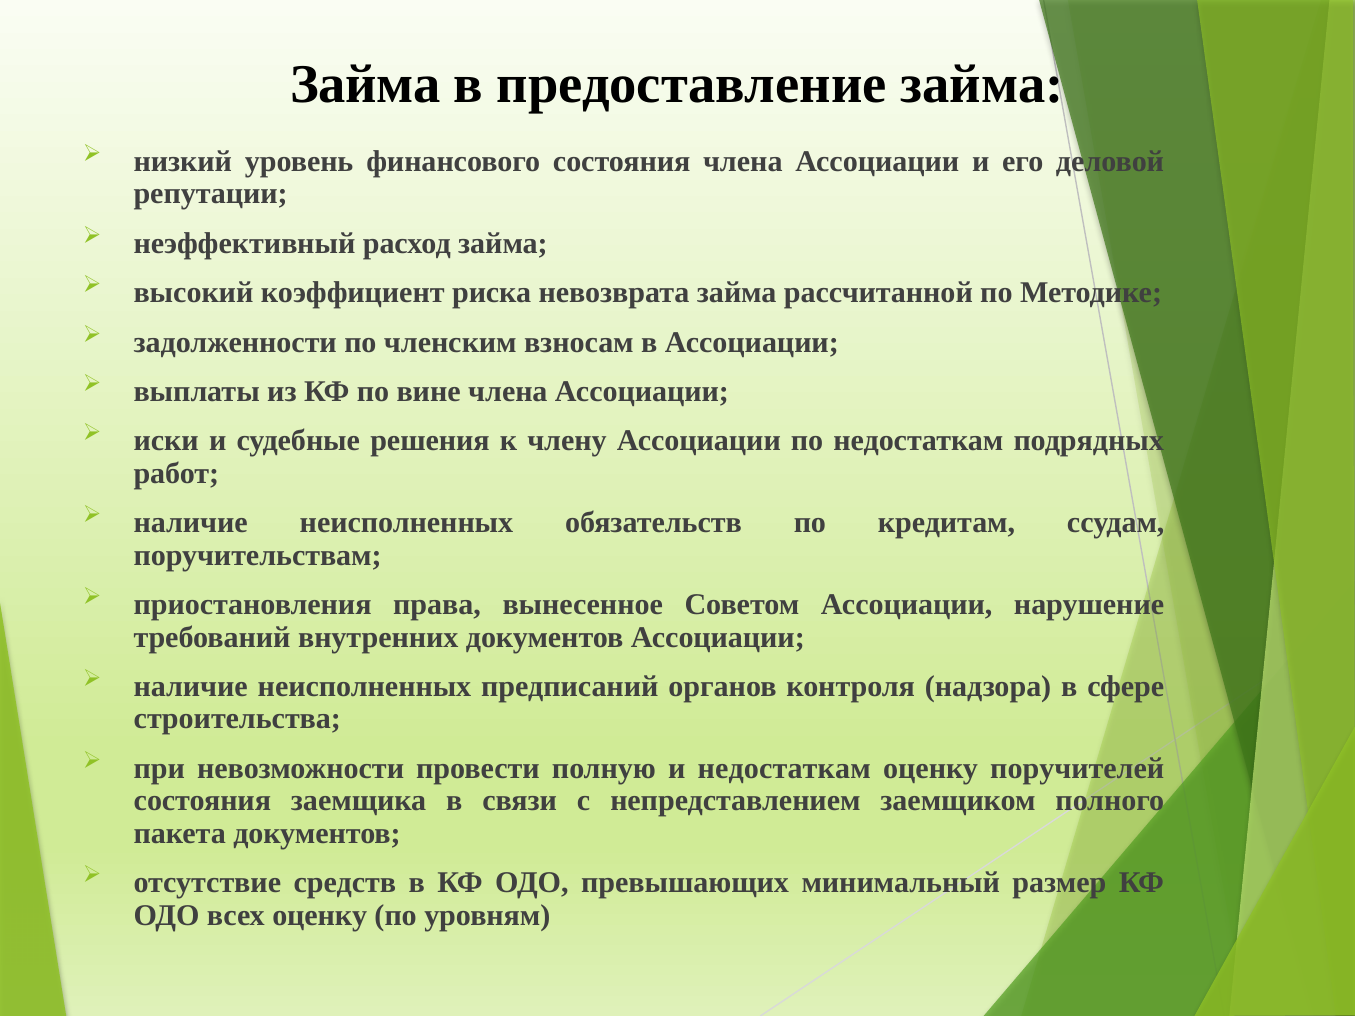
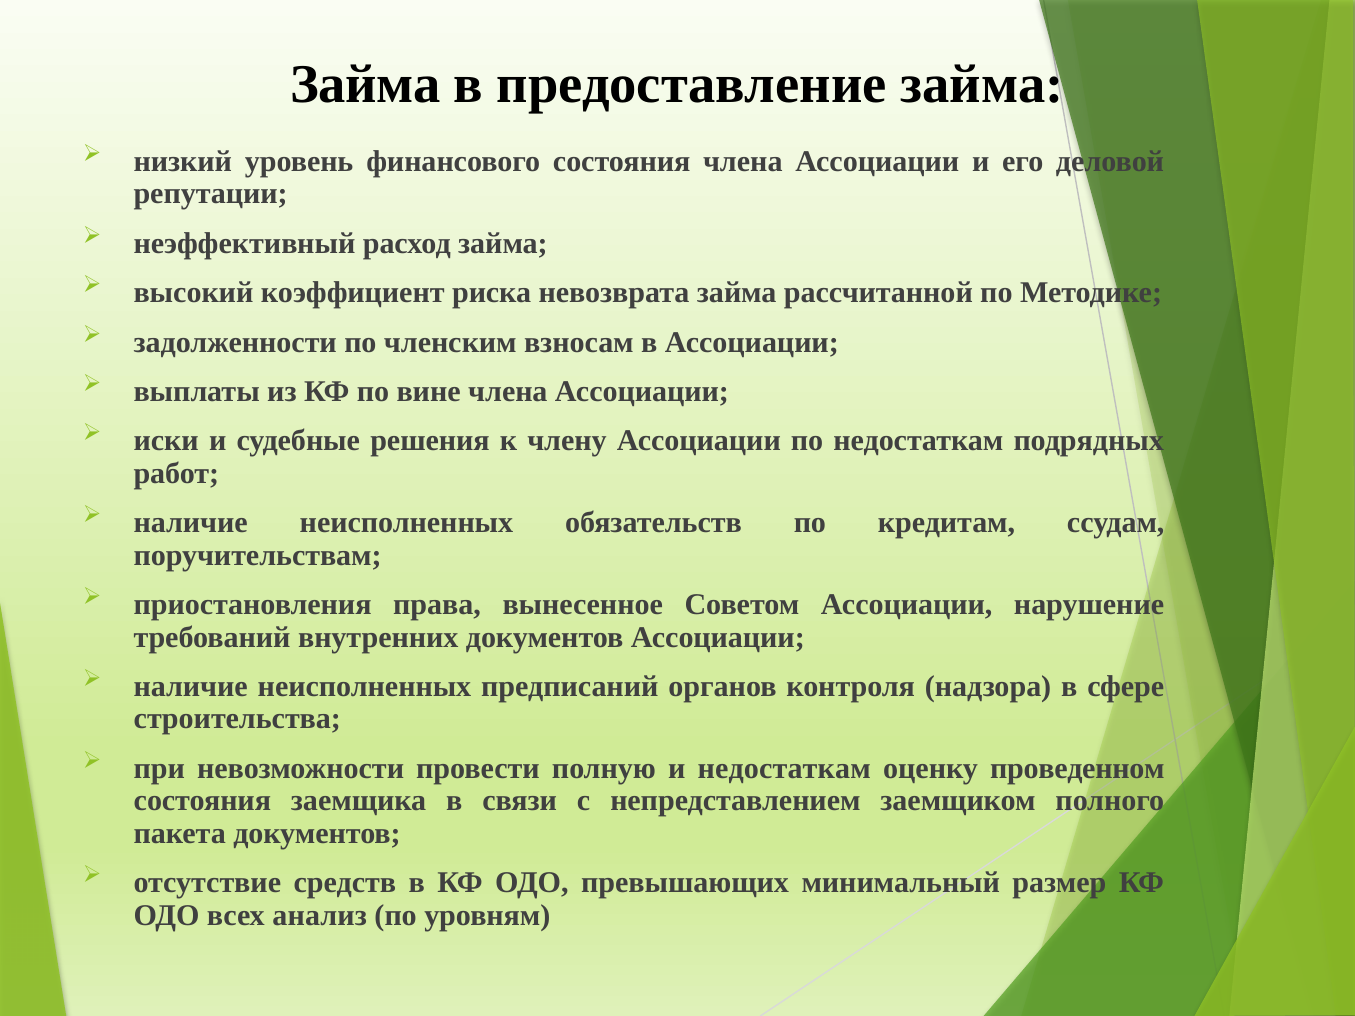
поручителей: поручителей -> проведенном (1077, 769)
всех оценку: оценку -> анализ (320, 915)
